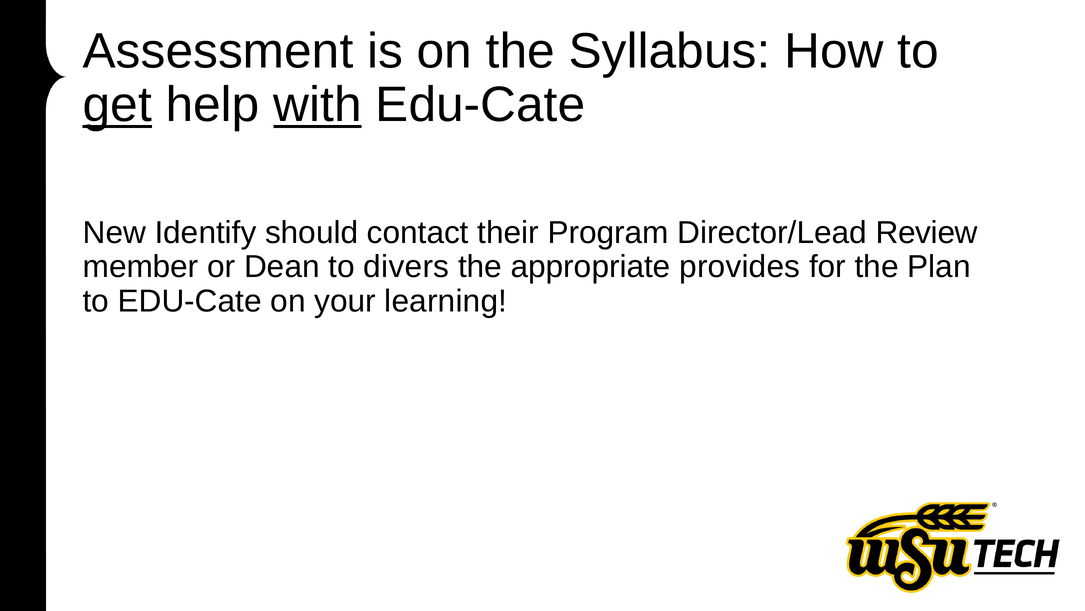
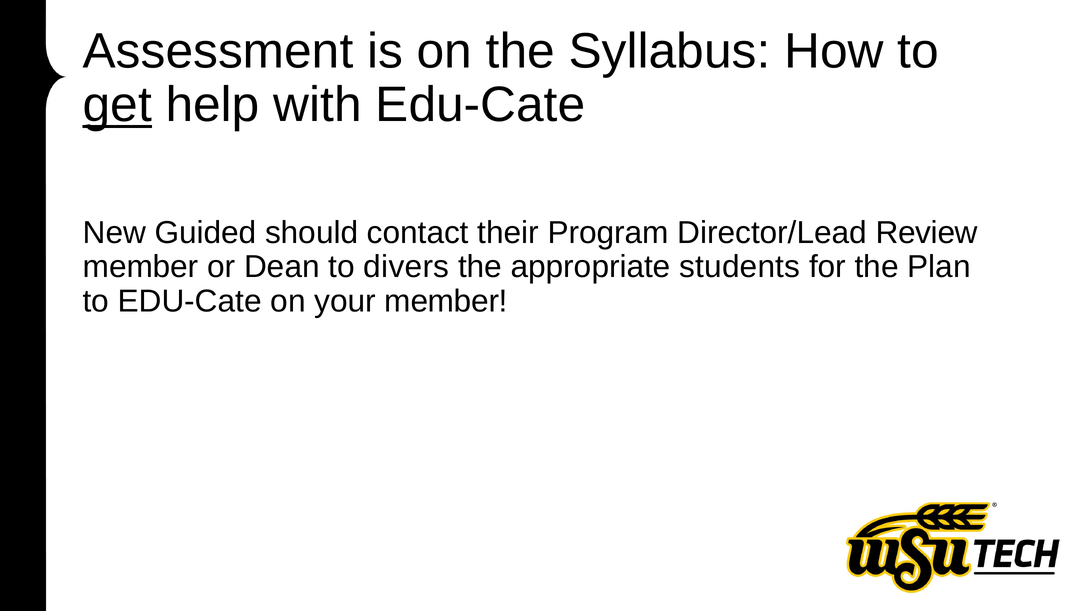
with underline: present -> none (317, 105)
Identify: Identify -> Guided (206, 233)
provides: provides -> students (740, 267)
your learning: learning -> member (446, 301)
